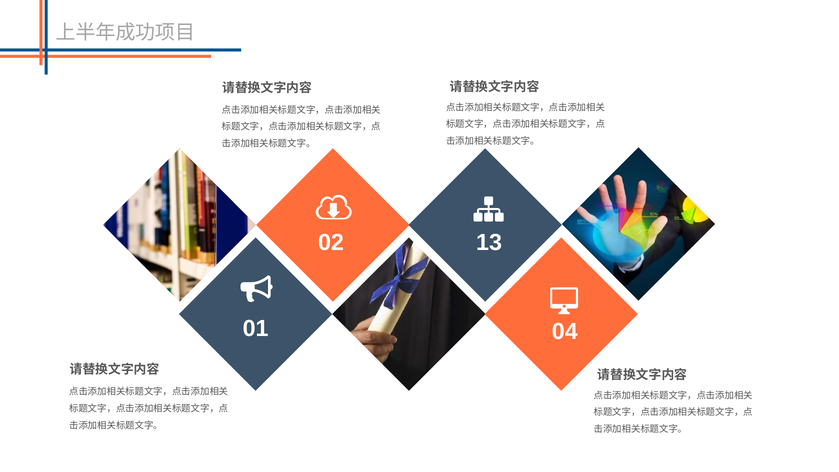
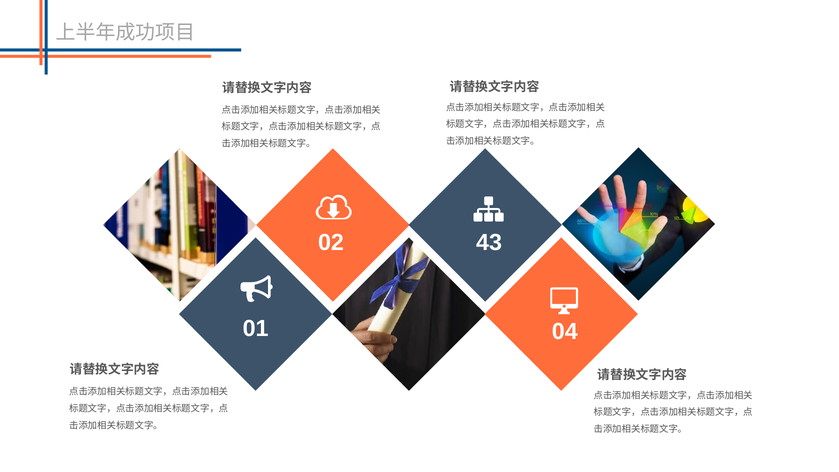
13: 13 -> 43 (489, 243)
